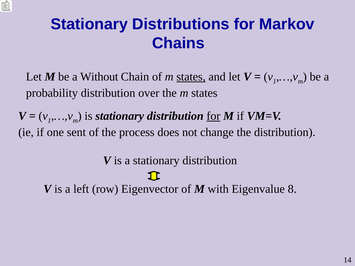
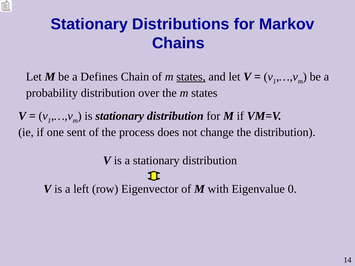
Without: Without -> Defines (99, 77)
for underline: present -> none (213, 116)
8: 8 -> 0 (292, 189)
